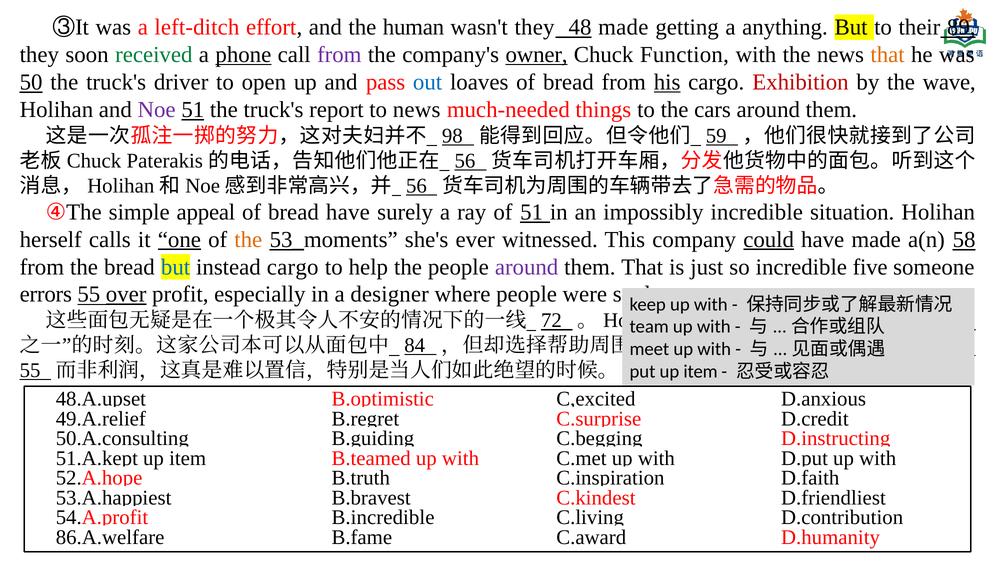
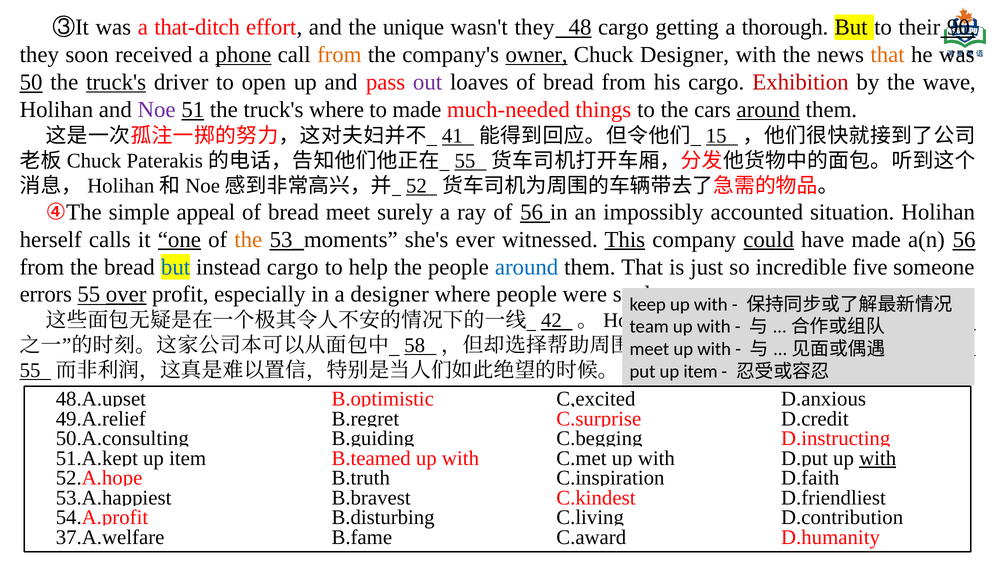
left-ditch: left-ditch -> that-ditch (197, 27)
human: human -> unique (413, 27)
48 made: made -> cargo (623, 27)
anything: anything -> thorough (785, 27)
89: 89 -> 90 (961, 27)
received colour: green -> black (154, 55)
from colour: purple -> orange (339, 55)
Chuck Function: Function -> Designer (684, 55)
truck's underline: none -> present (116, 82)
out colour: blue -> purple (428, 82)
his underline: present -> none (667, 82)
truck's report: report -> where (337, 110)
to news: news -> made (417, 110)
around underline: none -> present (768, 110)
98: 98 -> 41 (452, 136)
59: 59 -> 15 (716, 136)
56: 56 -> 55 (465, 161)
56: 56 -> 52 (416, 186)
bread have: have -> meet (348, 212)
of 51: 51 -> 56 (532, 212)
impossibly incredible: incredible -> accounted (757, 212)
This underline: none -> present (625, 239)
a(n 58: 58 -> 56 (964, 239)
around colour: purple -> blue (527, 267)
72: 72 -> 42 (551, 320)
84: 84 -> 58 (415, 345)
with underline: none -> present (878, 458)
B.incredible: B.incredible -> B.disturbing (383, 517)
86.A.welfare: 86.A.welfare -> 37.A.welfare (110, 537)
